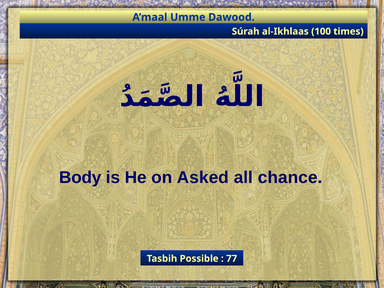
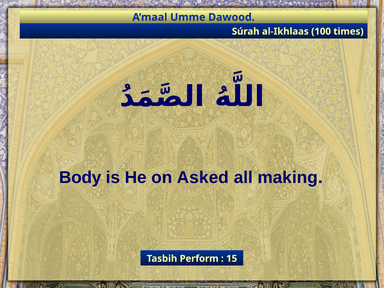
chance: chance -> making (290, 177)
Possible: Possible -> Perform (199, 259)
77: 77 -> 15 (232, 259)
